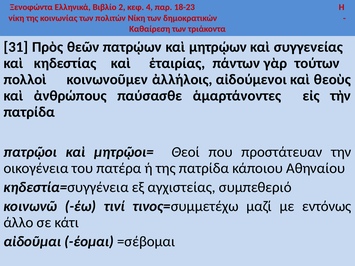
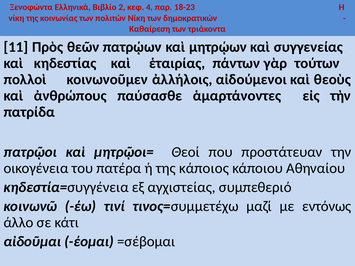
31: 31 -> 11 (16, 47)
της πατρίδα: πατρίδα -> κάποιος (204, 168)
